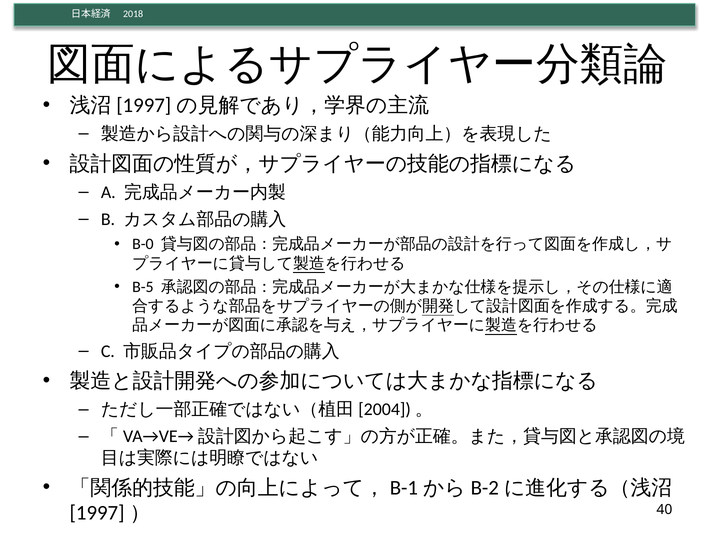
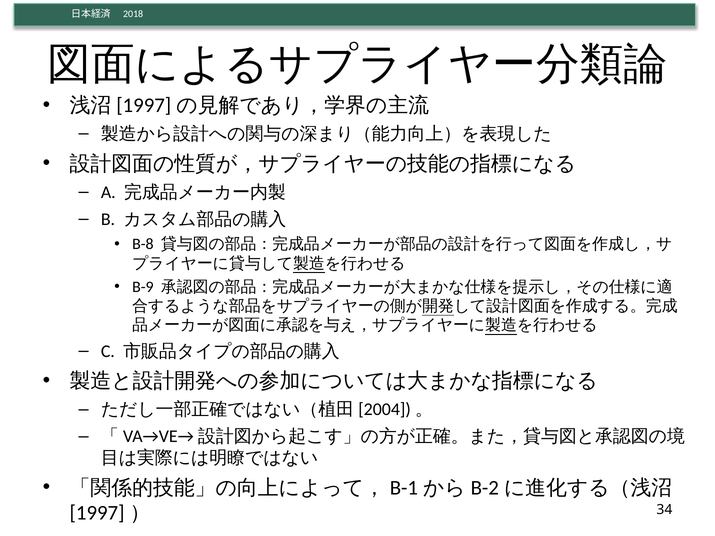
B-0: B-0 -> B-8 (143, 244)
B-5: B-5 -> B-9 (143, 287)
40: 40 -> 34 (664, 510)
